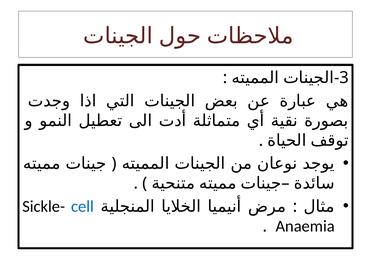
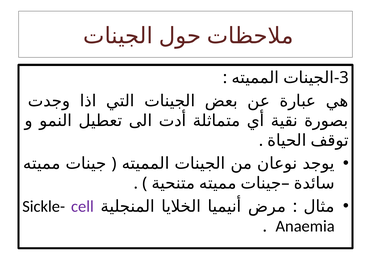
cell colour: blue -> purple (83, 207)
